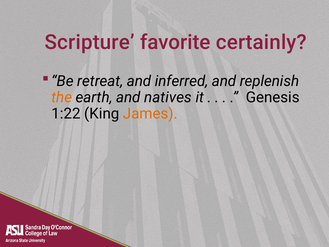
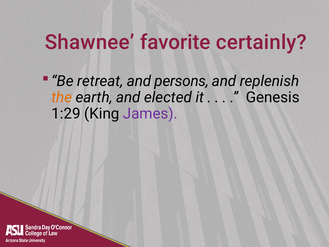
Scripture: Scripture -> Shawnee (90, 42)
inferred: inferred -> persons (182, 81)
natives: natives -> elected (168, 97)
1:22: 1:22 -> 1:29 (66, 114)
James colour: orange -> purple (150, 114)
